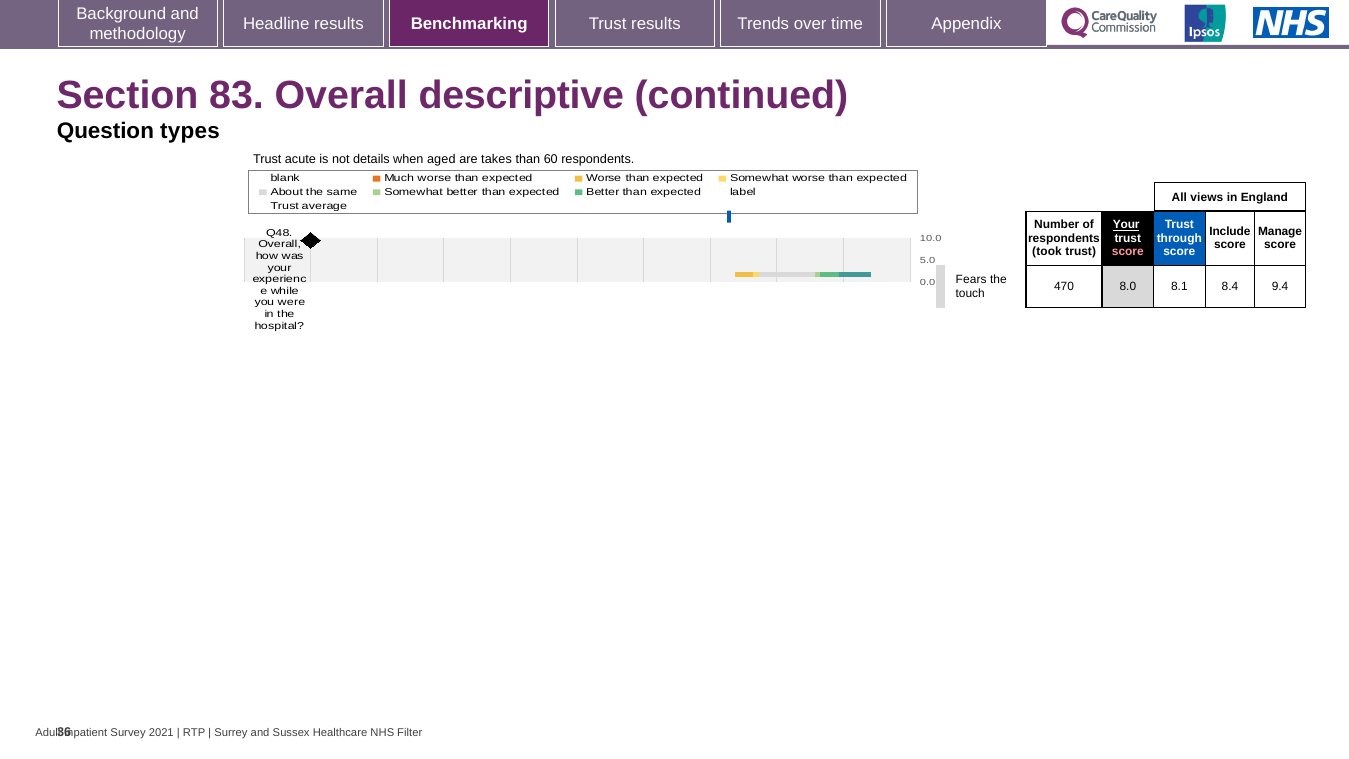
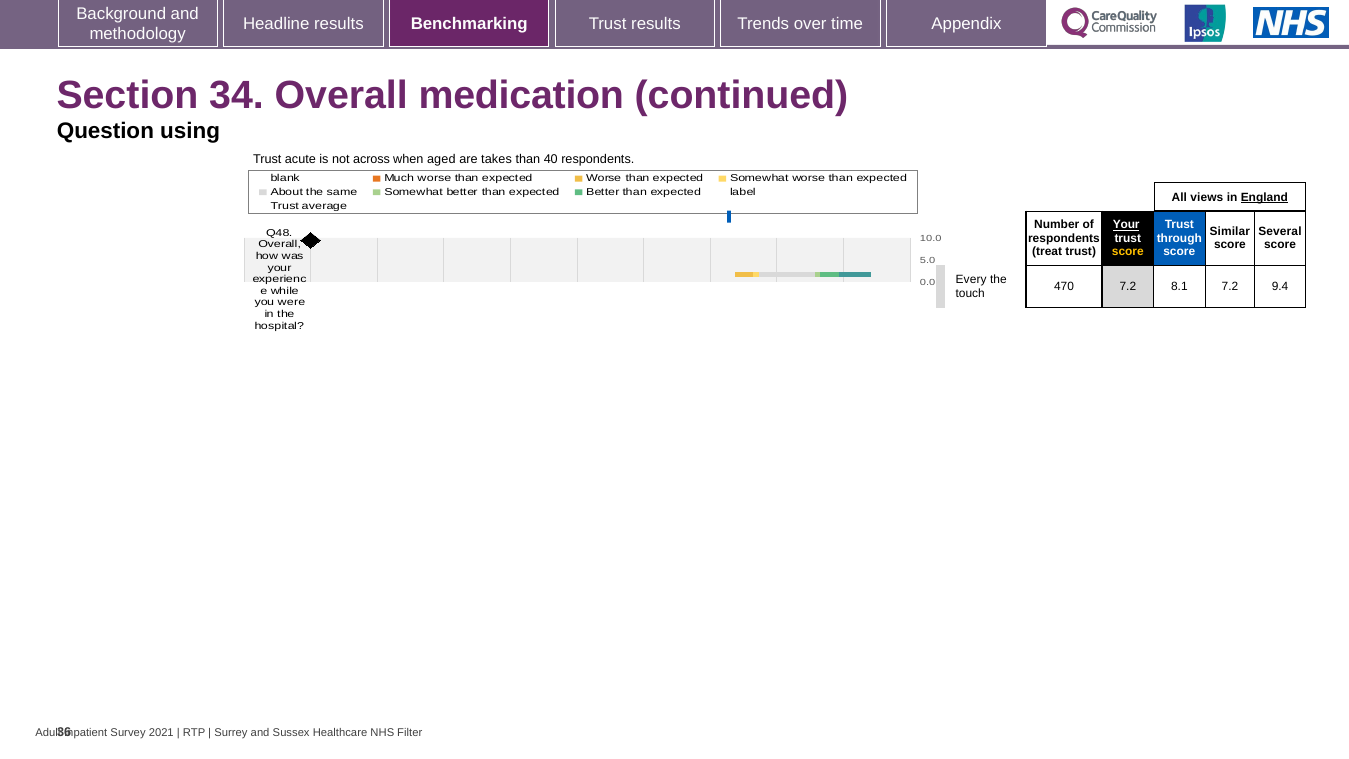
83: 83 -> 34 (236, 95)
descriptive: descriptive -> medication (521, 95)
types: types -> using (190, 131)
details: details -> across (372, 160)
60: 60 -> 40 (551, 160)
England underline: none -> present (1264, 197)
Include: Include -> Similar (1230, 232)
Manage: Manage -> Several (1280, 232)
took: took -> treat (1047, 252)
score colour: pink -> yellow (1128, 252)
Fears: Fears -> Every (971, 280)
470 8.0: 8.0 -> 7.2 (1128, 287)
8.1 8.4: 8.4 -> 7.2 (1230, 287)
